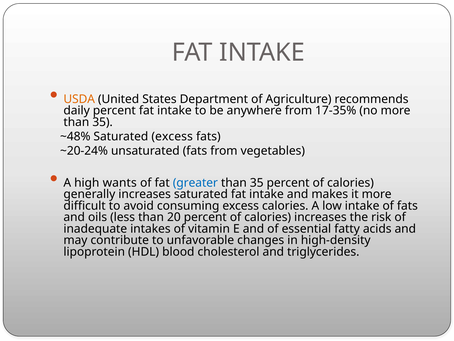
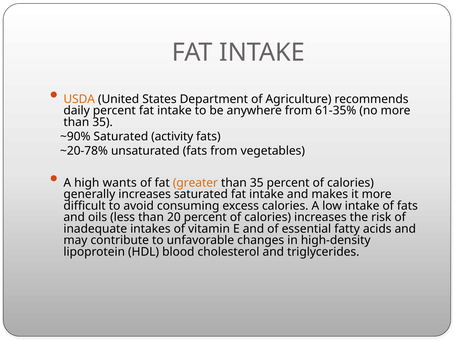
17-35%: 17-35% -> 61-35% (336, 110)
~48%: ~48% -> ~90% (75, 136)
Saturated excess: excess -> activity (172, 136)
~20-24%: ~20-24% -> ~20-78% (84, 151)
greater colour: blue -> orange (195, 183)
